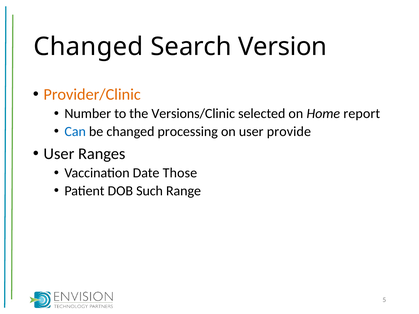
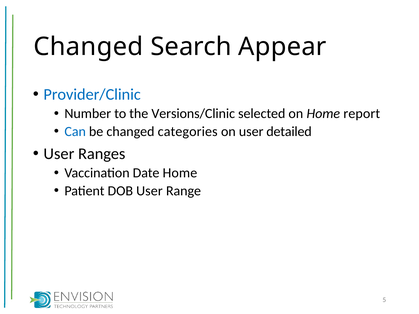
Version: Version -> Appear (282, 47)
Provider/Clinic colour: orange -> blue (92, 94)
processing: processing -> categories (188, 132)
provide: provide -> detailed (289, 132)
Date Those: Those -> Home (180, 173)
DOB Such: Such -> User (149, 191)
